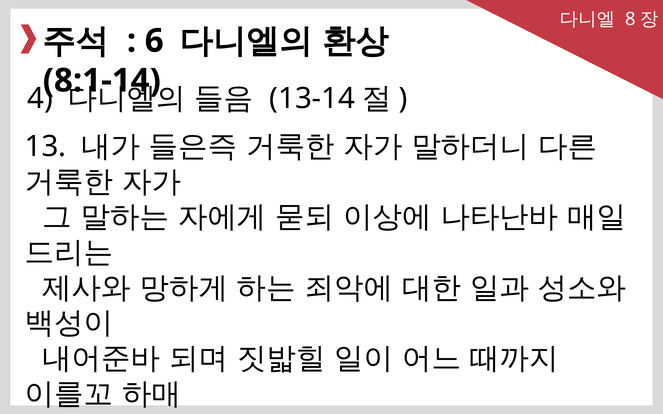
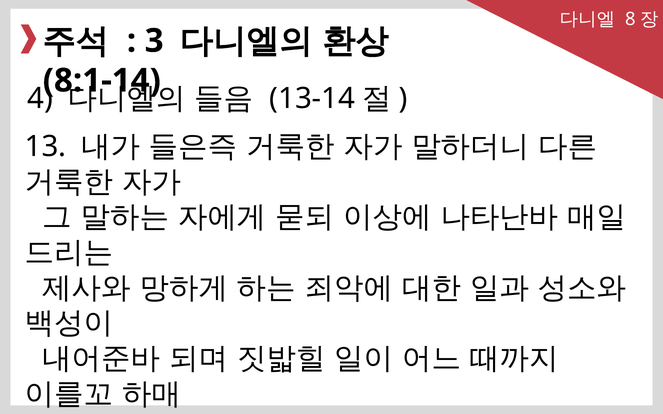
6: 6 -> 3 (154, 41)
